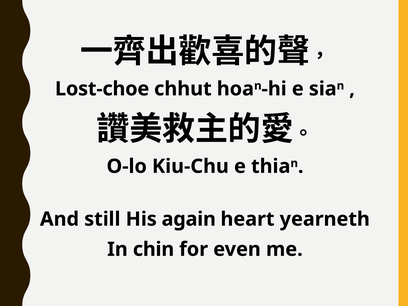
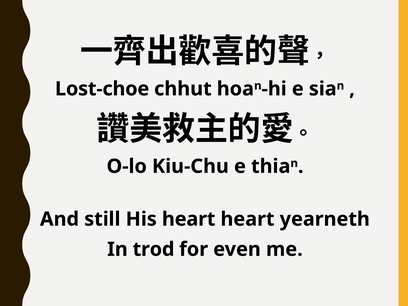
His again: again -> heart (189, 219)
chin: chin -> trod (154, 249)
